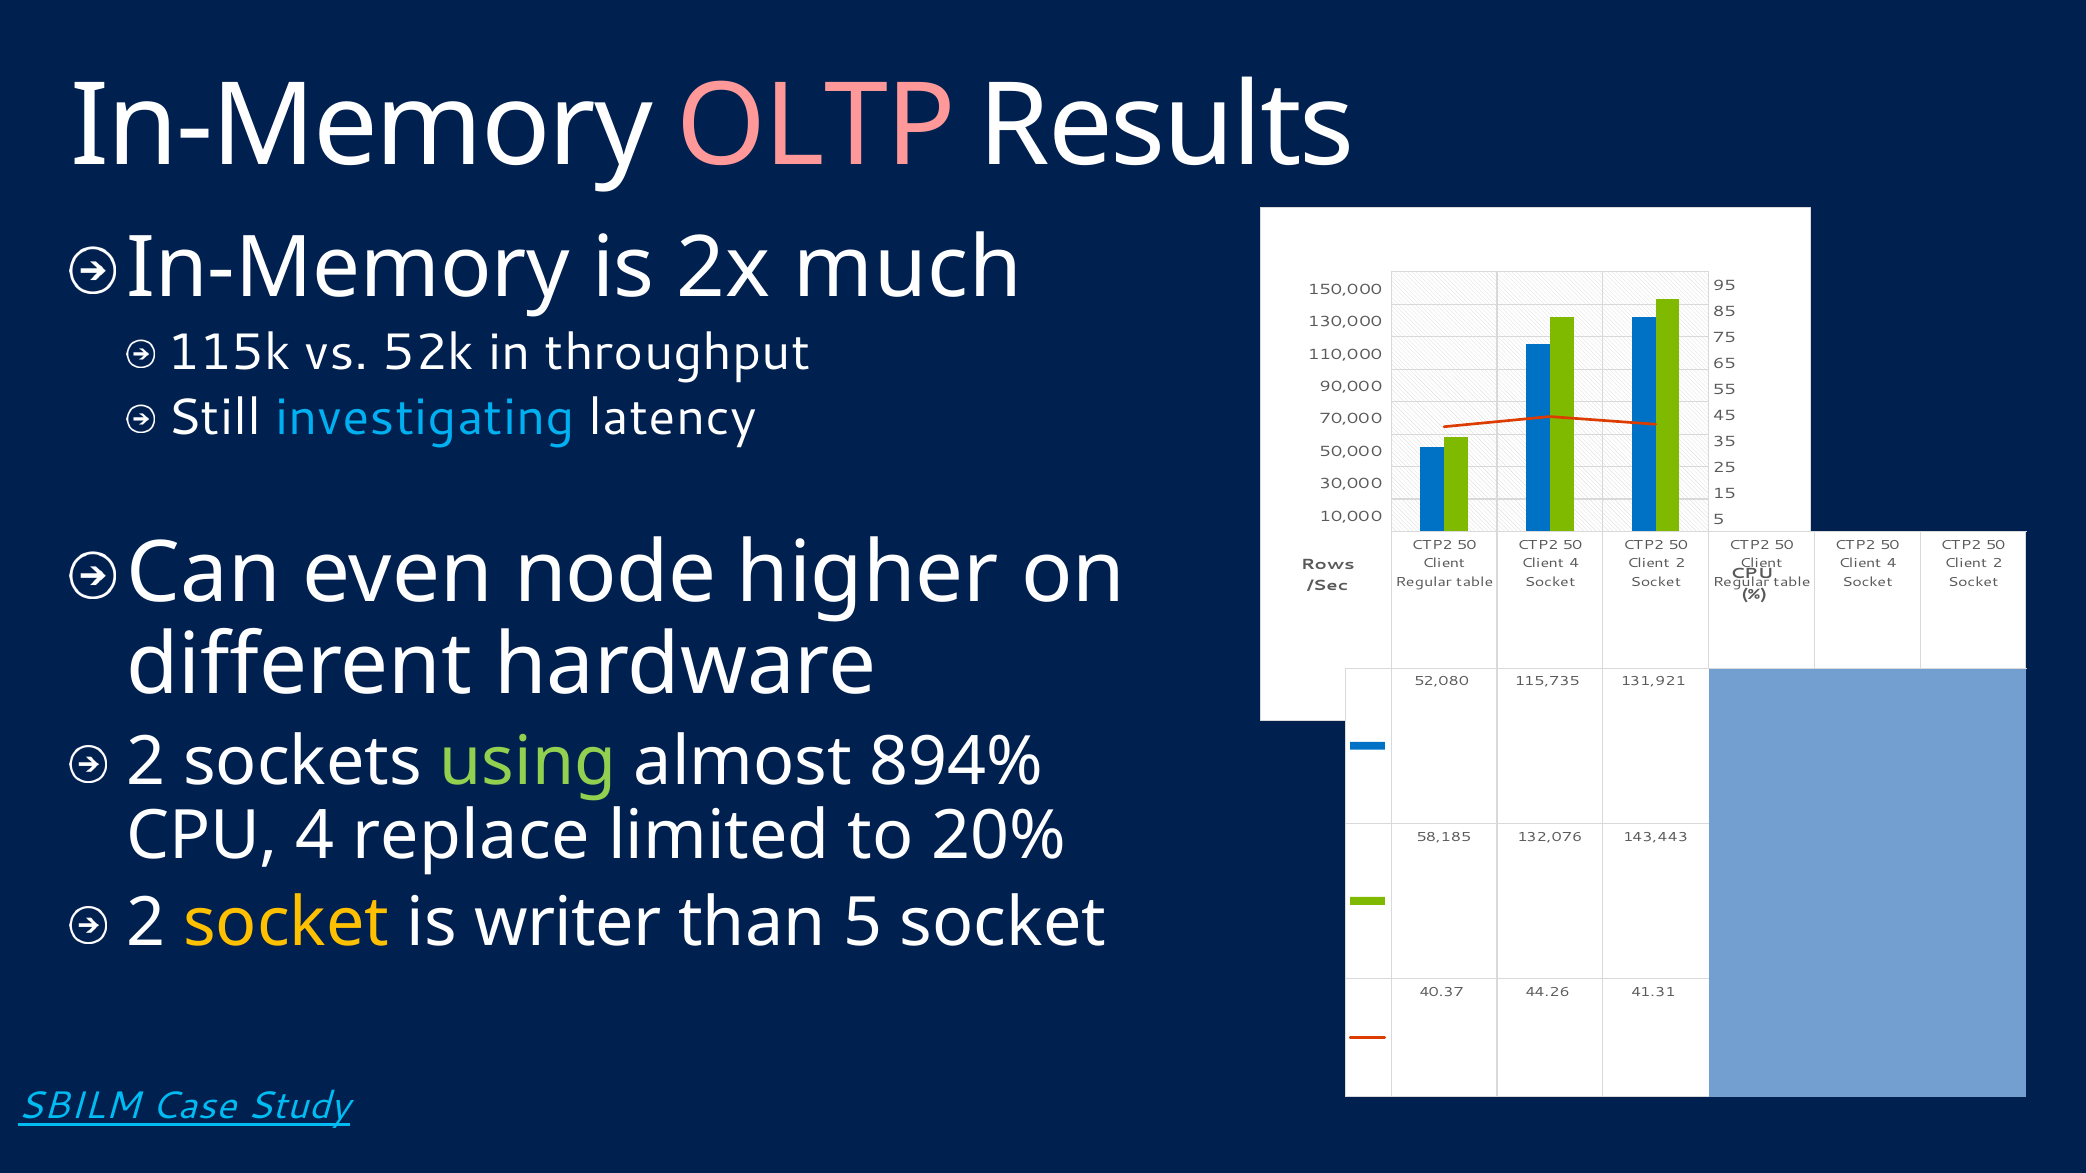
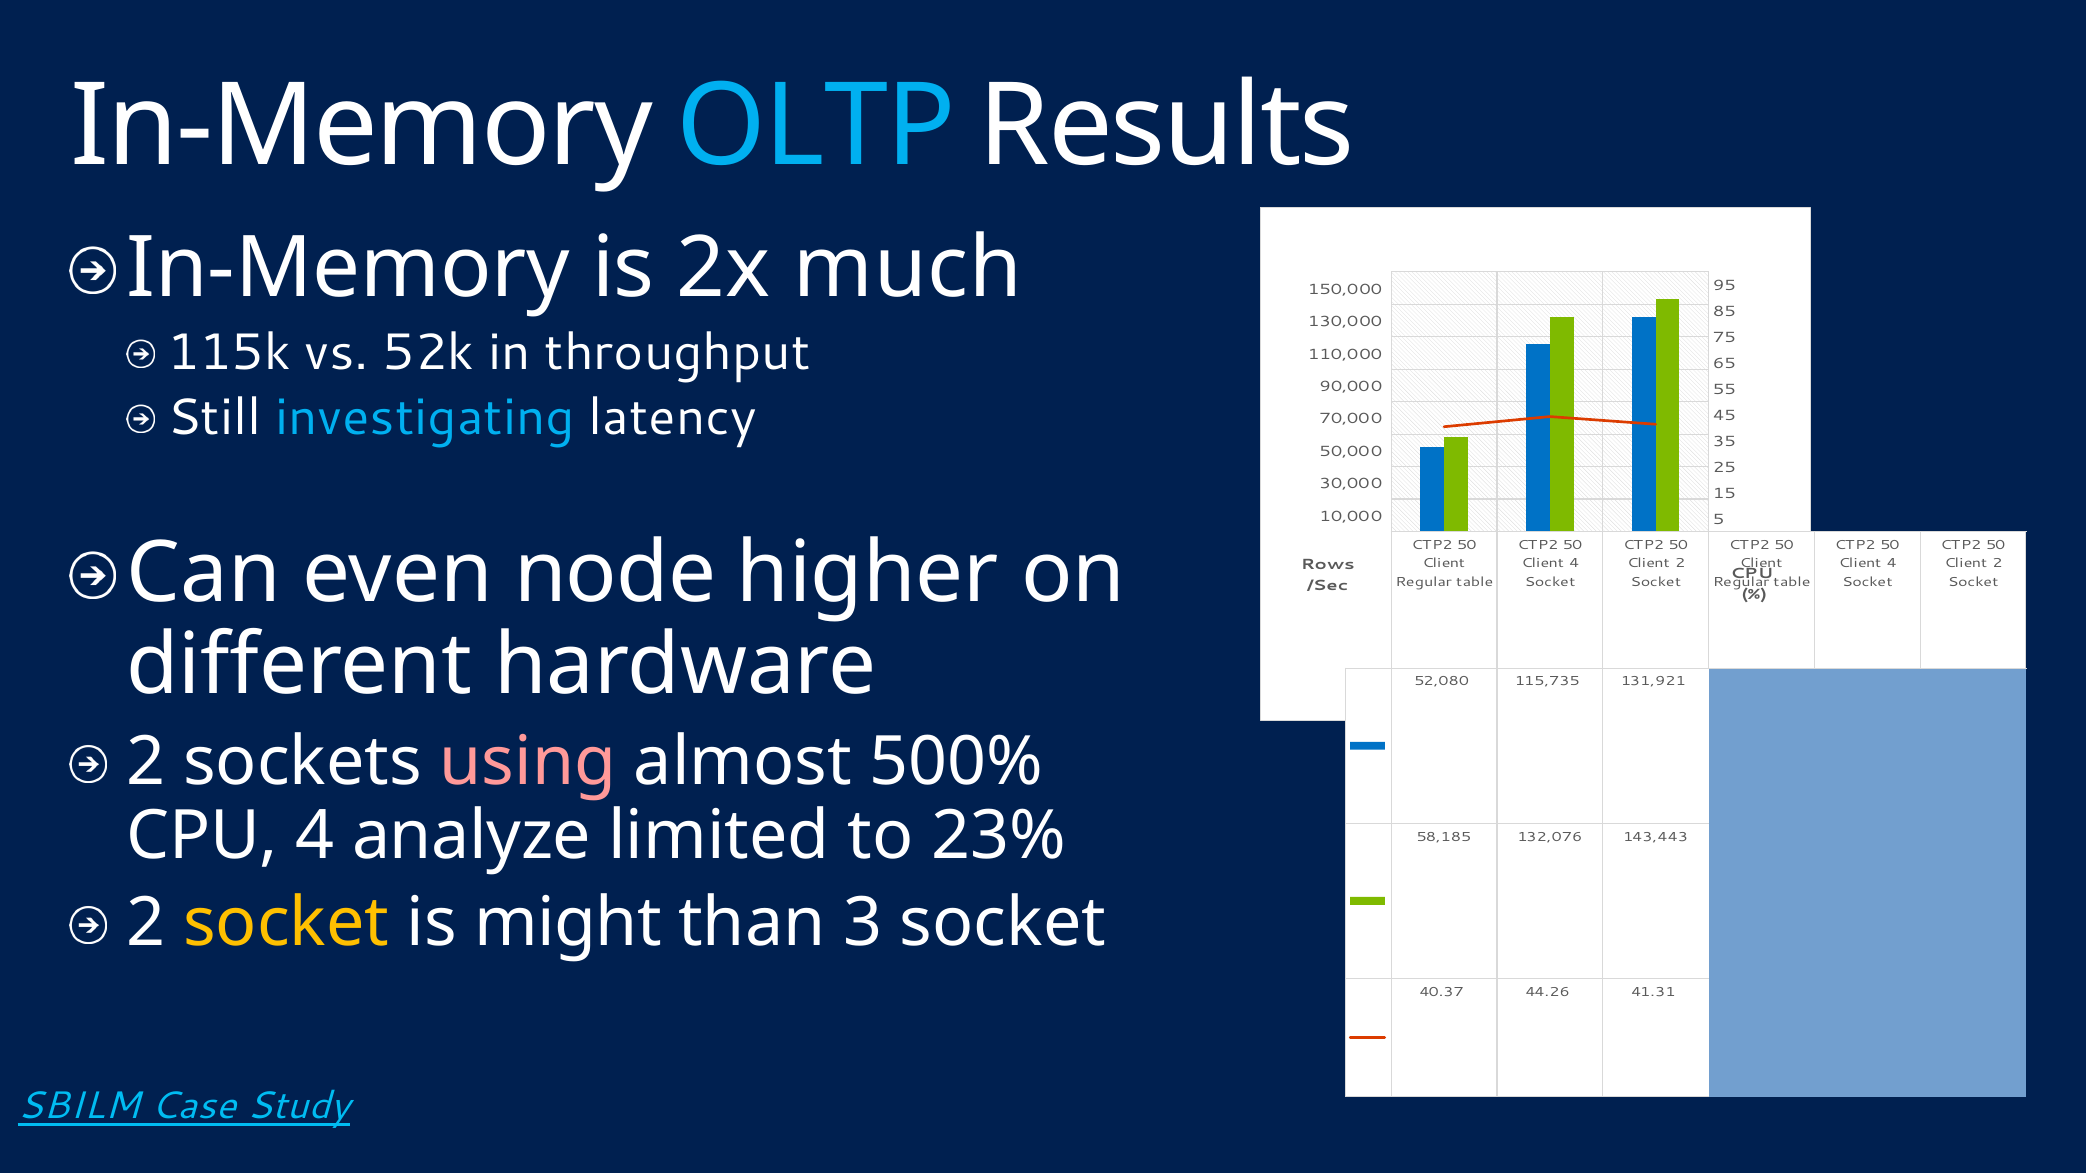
OLTP colour: pink -> light blue (816, 126)
using colour: light green -> pink (528, 762)
894%: 894% -> 500% (956, 762)
replace: replace -> analyze (472, 836)
20%: 20% -> 23% (999, 836)
writer: writer -> might (568, 923)
than 5: 5 -> 3 (863, 923)
